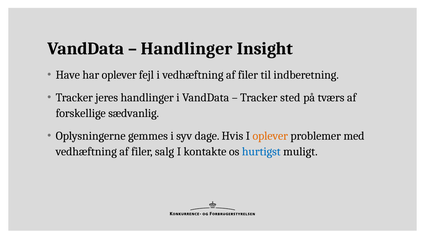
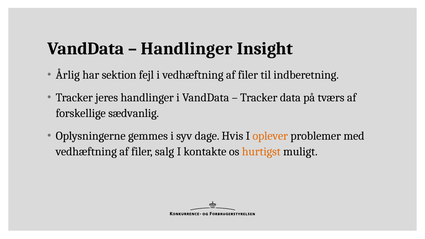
Have: Have -> Årlig (68, 75)
har oplever: oplever -> sektion (119, 75)
sted: sted -> data (290, 98)
hurtigst colour: blue -> orange (261, 152)
